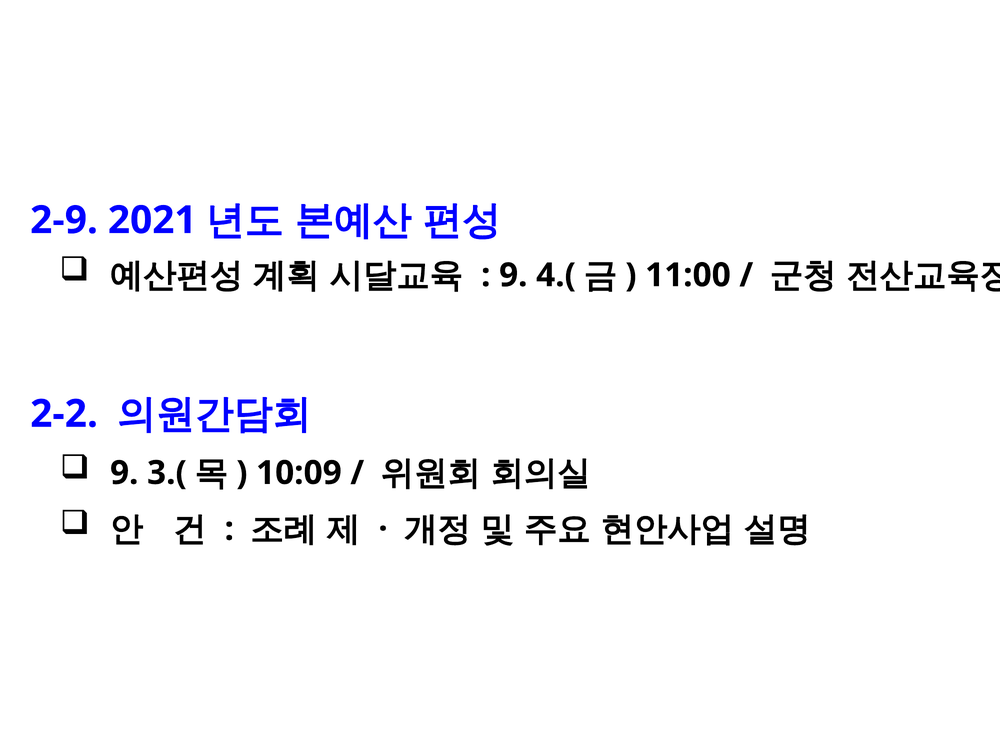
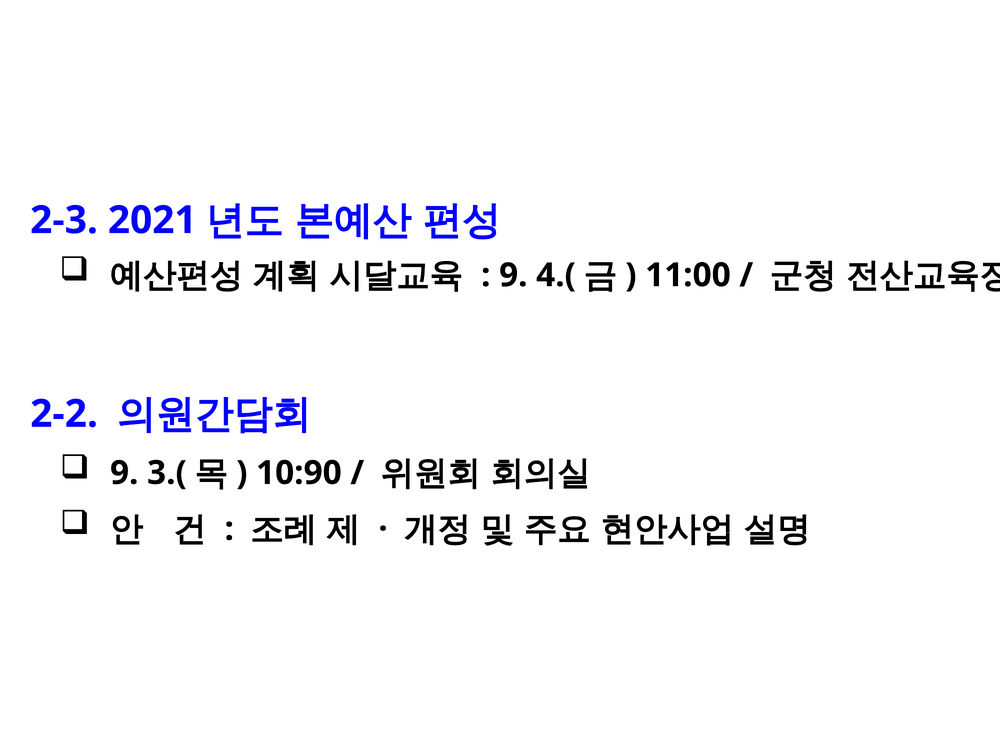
2-9: 2-9 -> 2-3 (64, 220)
10:09: 10:09 -> 10:90 (299, 473)
